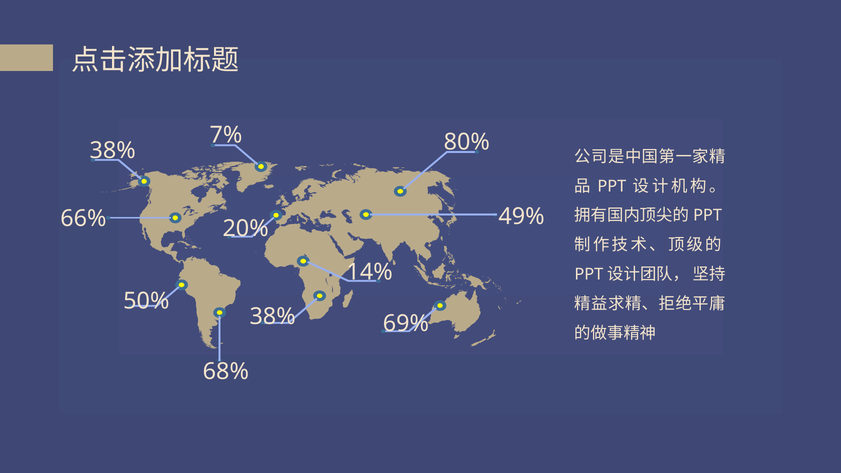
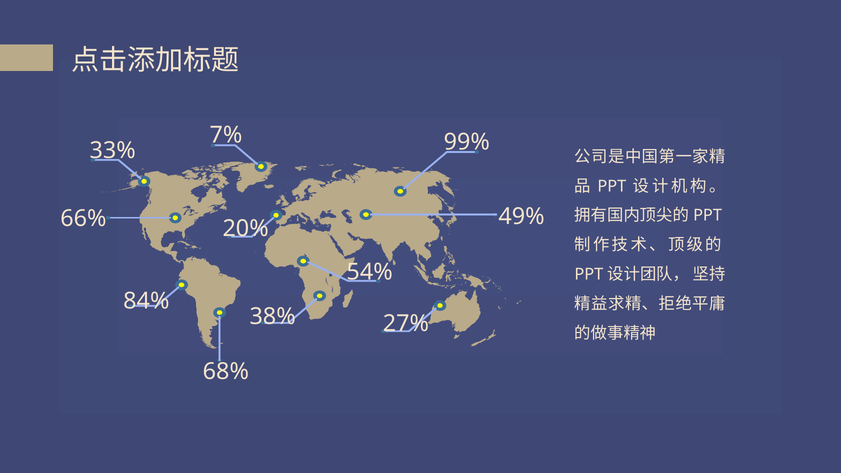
80%: 80% -> 99% (467, 142)
38%: 38% -> 33% (113, 150)
14%: 14% -> 54% (370, 272)
50%: 50% -> 84% (146, 301)
69%: 69% -> 27% (406, 324)
